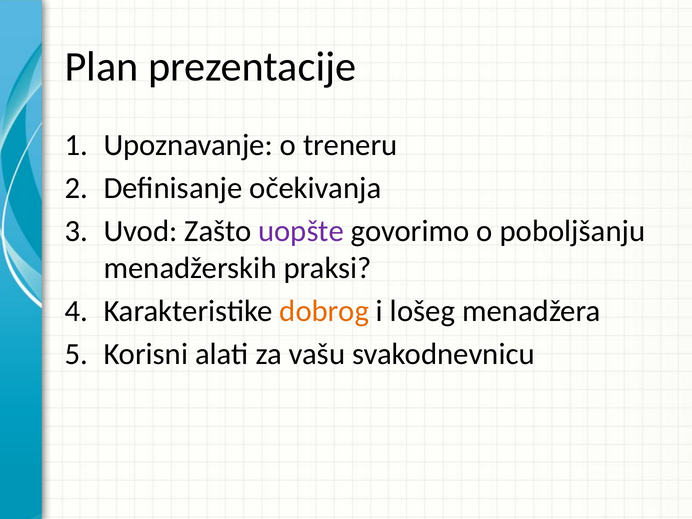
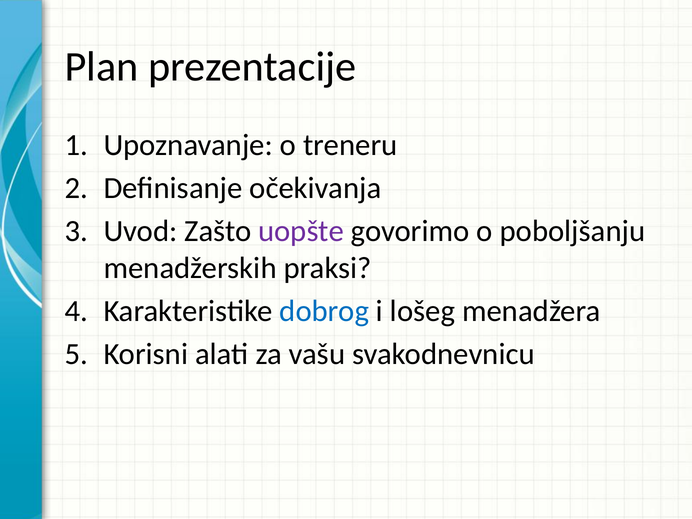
dobrog colour: orange -> blue (324, 311)
